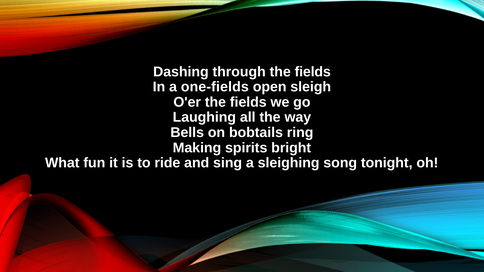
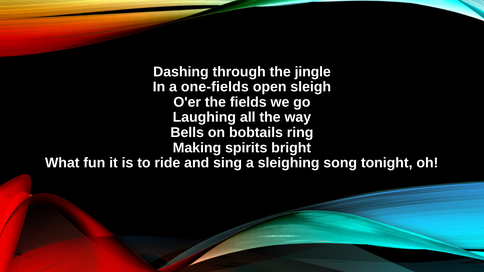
through the fields: fields -> jingle (313, 72)
